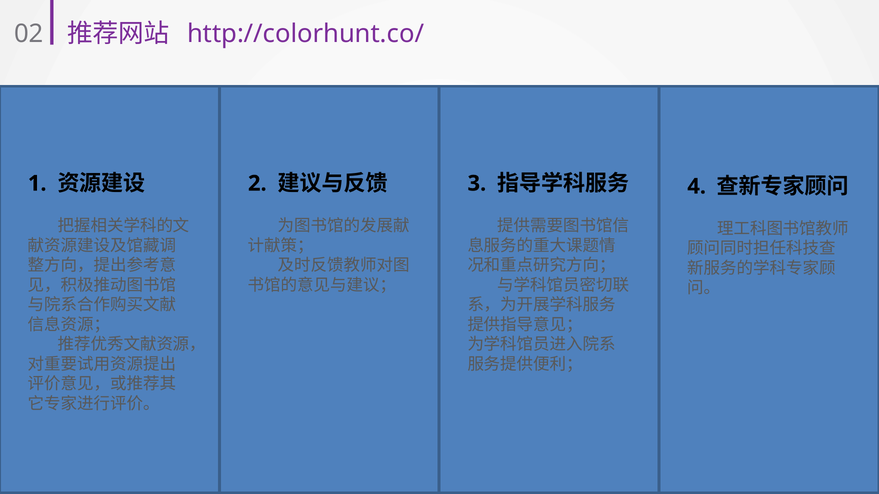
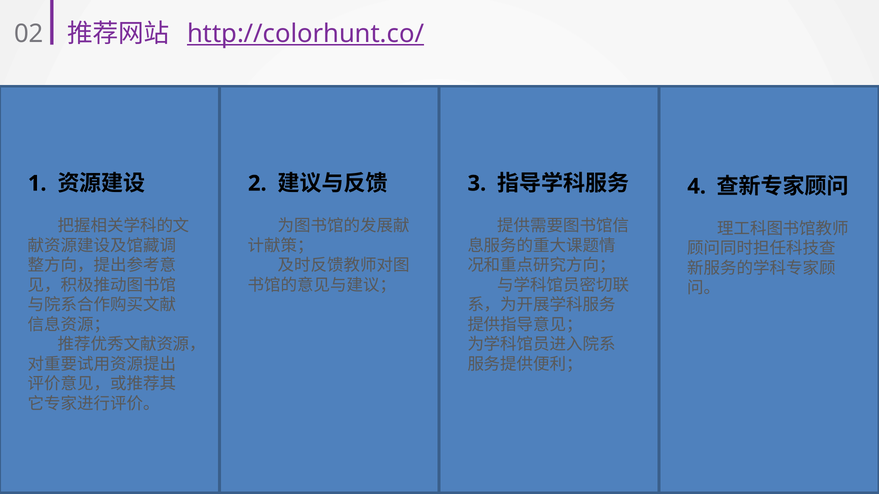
http://colorhunt.co/ underline: none -> present (306, 34)
